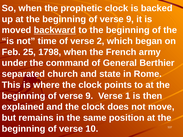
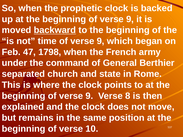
time of verse 2: 2 -> 9 (101, 41)
25: 25 -> 47 (29, 52)
1: 1 -> 8 (128, 96)
